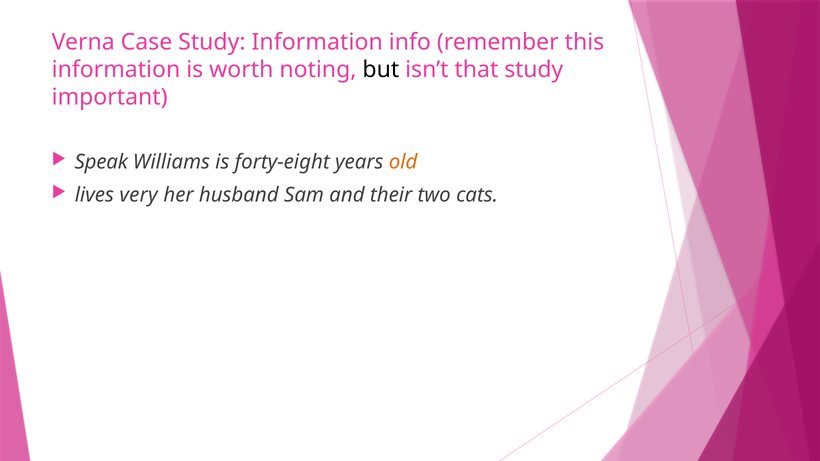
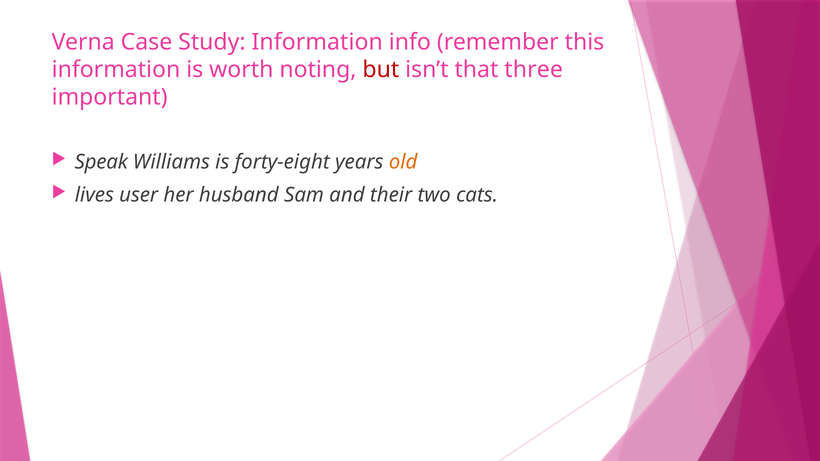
but colour: black -> red (381, 70)
that study: study -> three (534, 70)
very: very -> user (139, 195)
